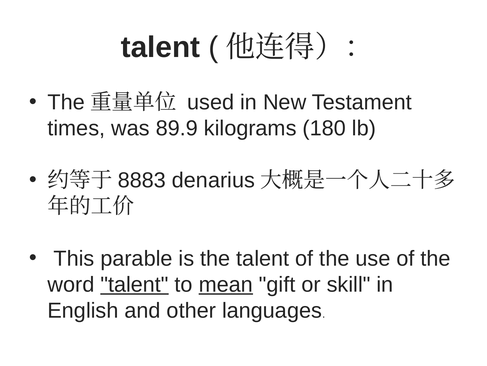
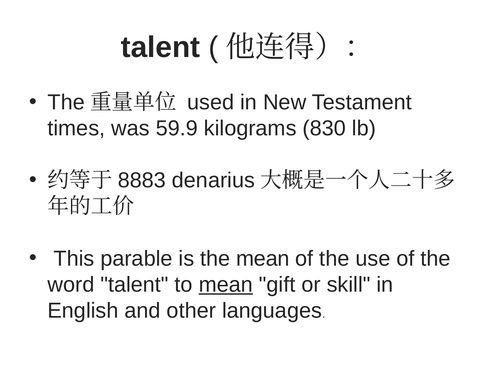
89.9: 89.9 -> 59.9 (177, 128)
180: 180 -> 830 (324, 128)
the talent: talent -> mean (263, 258)
talent underline: present -> none (135, 284)
